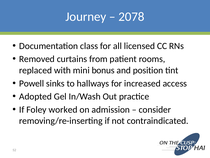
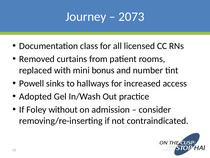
2078: 2078 -> 2073 (131, 17)
position: position -> number (148, 70)
worked: worked -> without (63, 109)
